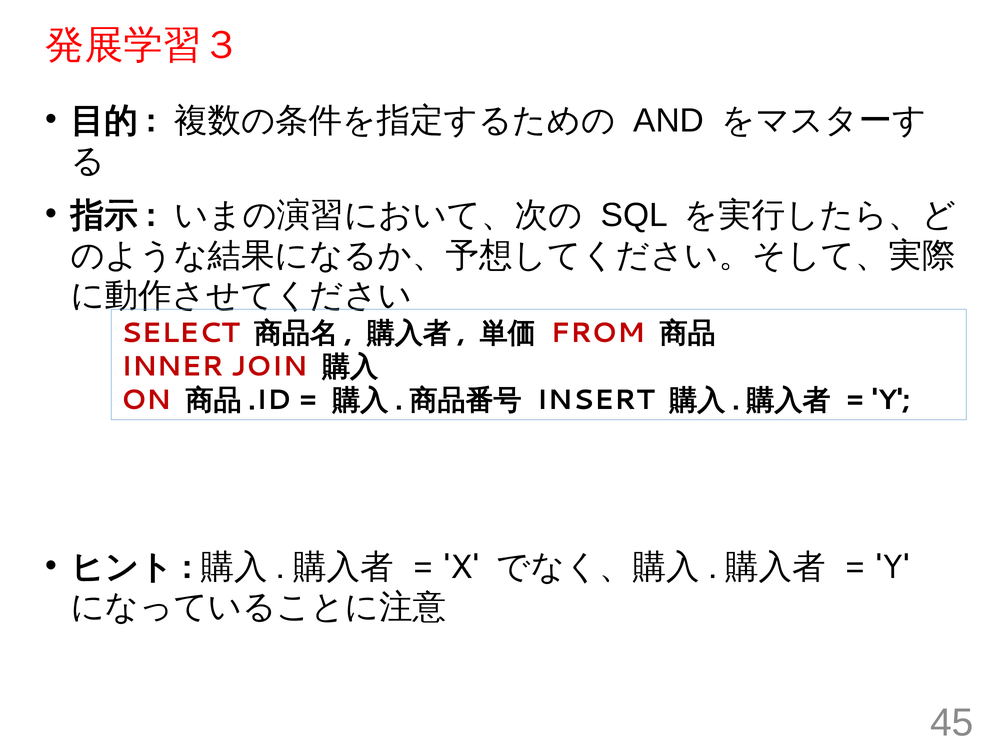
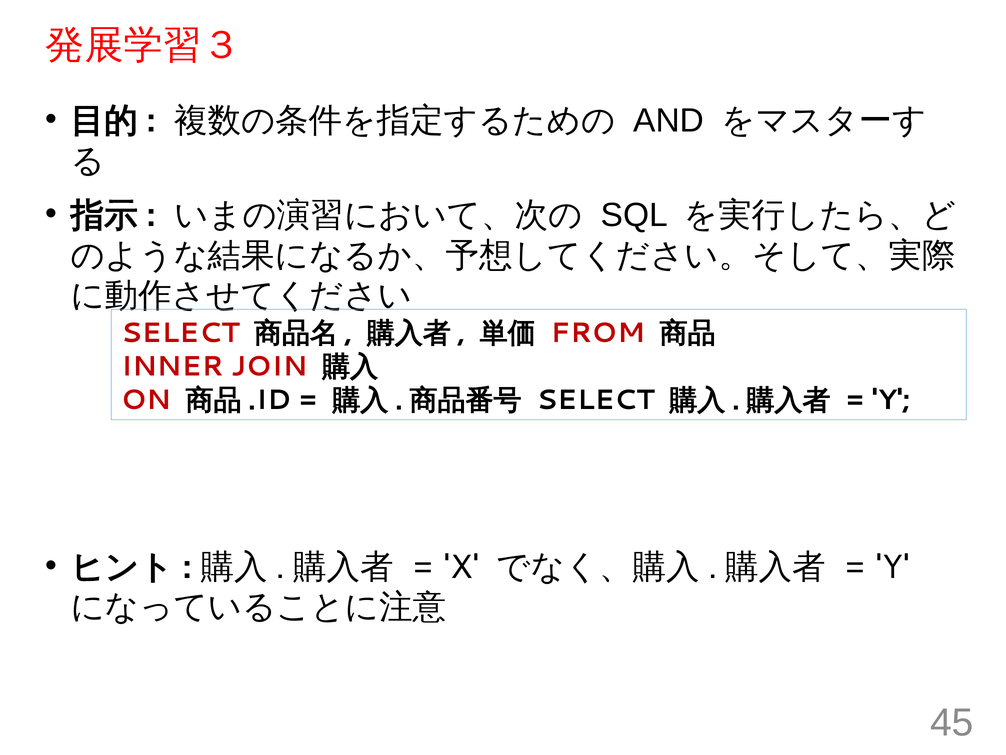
INSERT: INSERT -> SELECT (596, 400)
